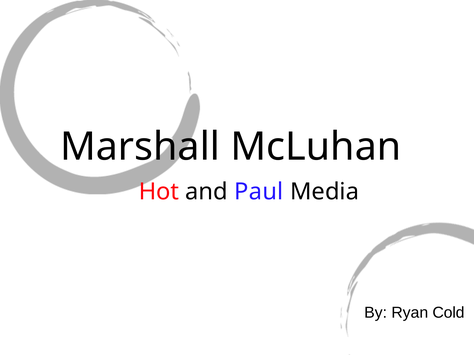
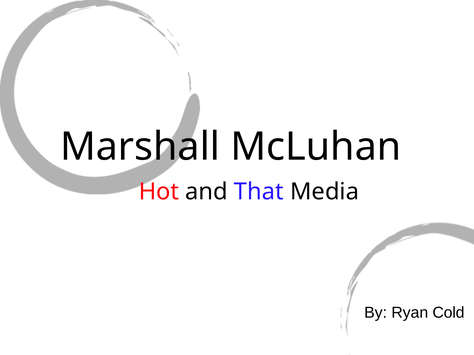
Paul: Paul -> That (259, 192)
